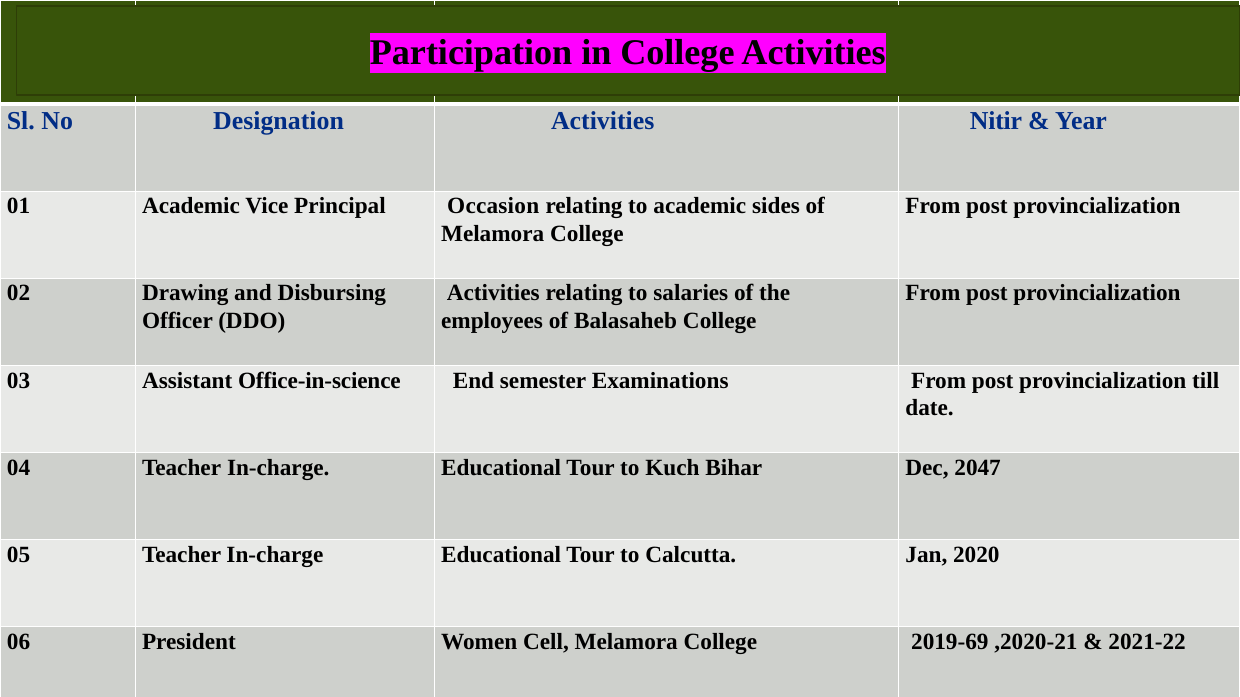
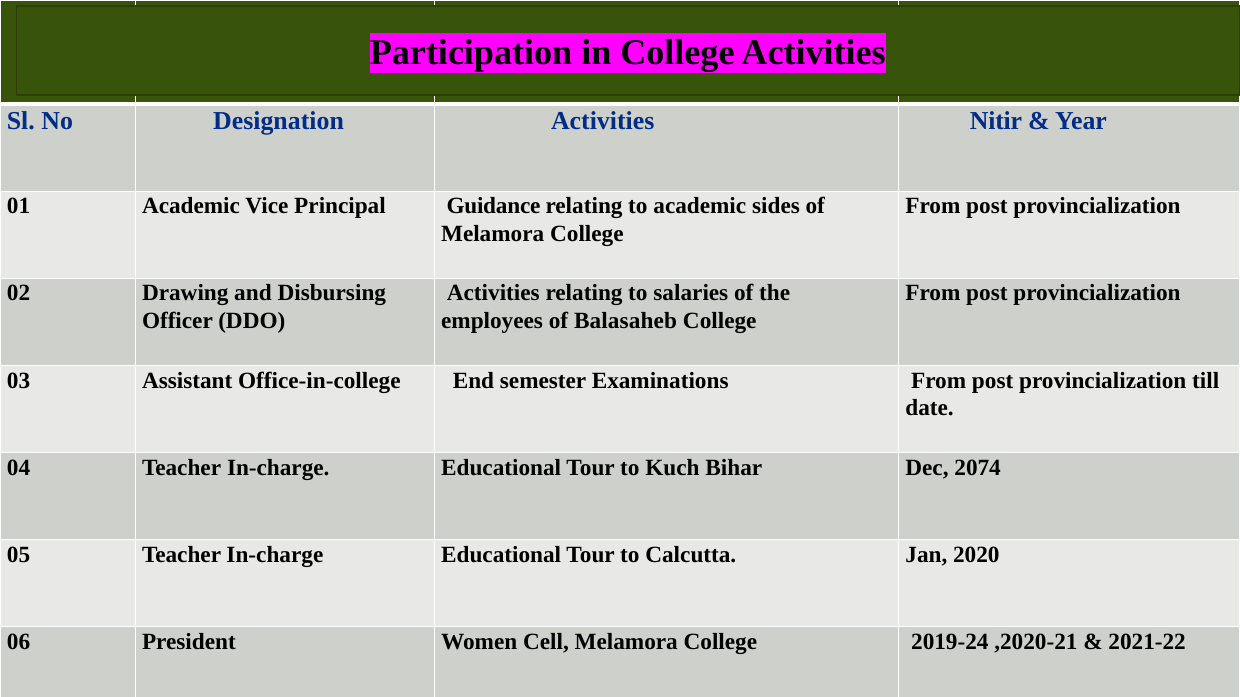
Occasion: Occasion -> Guidance (493, 206)
Office-in-science: Office-in-science -> Office-in-college (319, 381)
2047: 2047 -> 2074 (978, 468)
2019-69: 2019-69 -> 2019-24 (950, 642)
